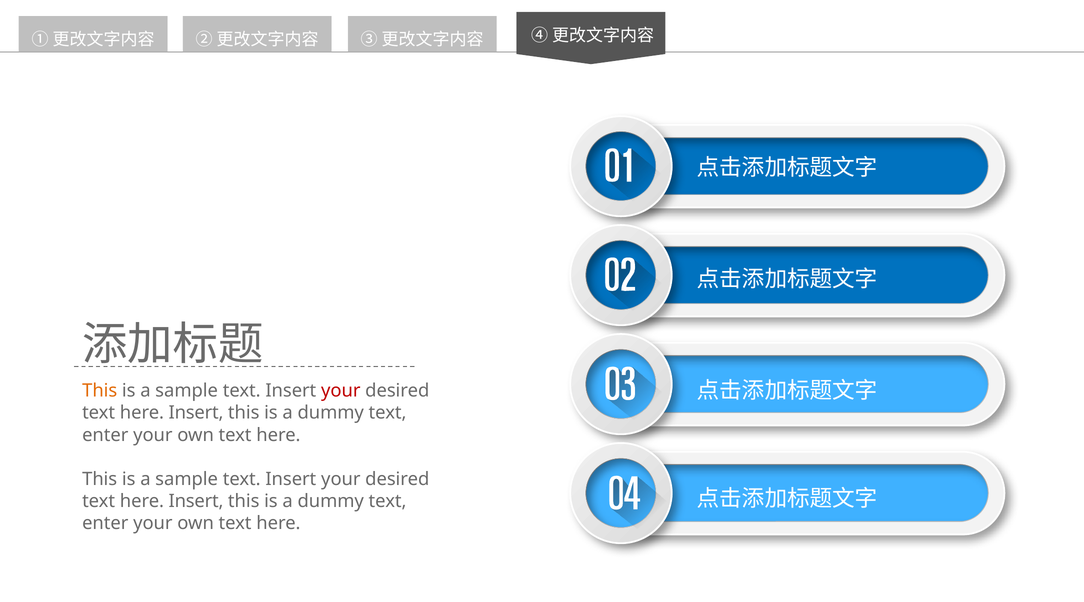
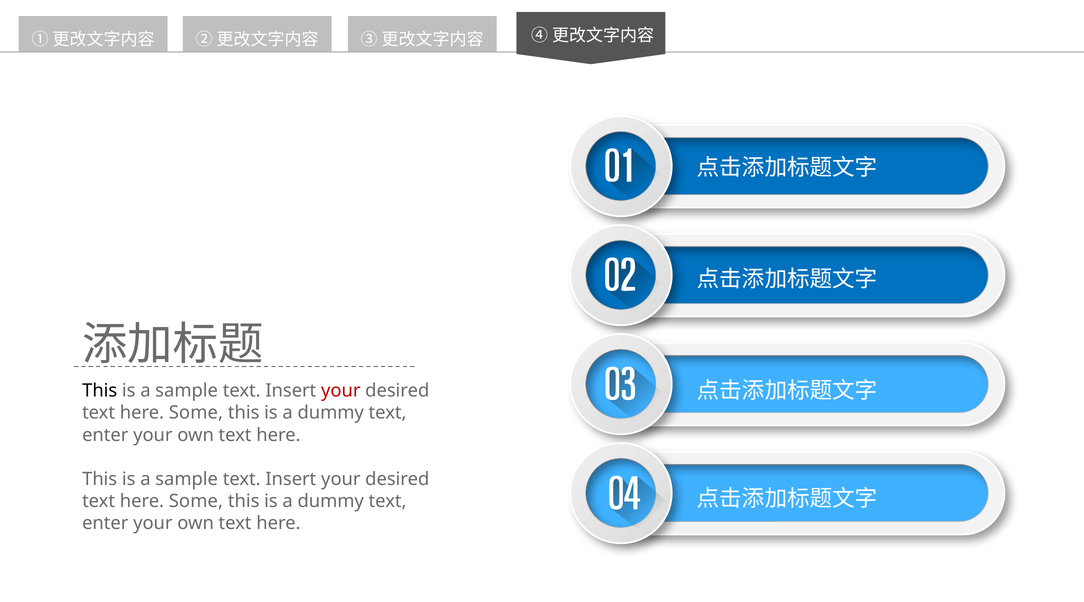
This colour: orange -> black (100, 391)
Insert: Insert -> Some (196, 413)
Insert: Insert -> Some (196, 501)
